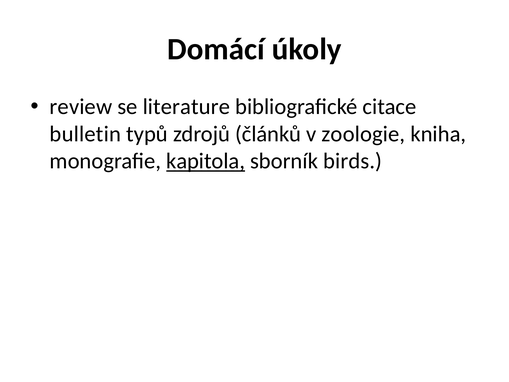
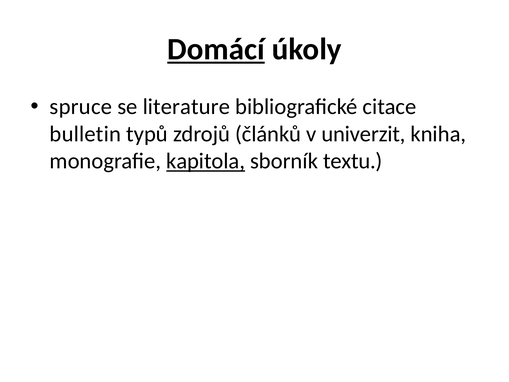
Domácí underline: none -> present (216, 49)
review: review -> spruce (81, 107)
zoologie: zoologie -> univerzit (364, 134)
birds: birds -> textu (353, 161)
